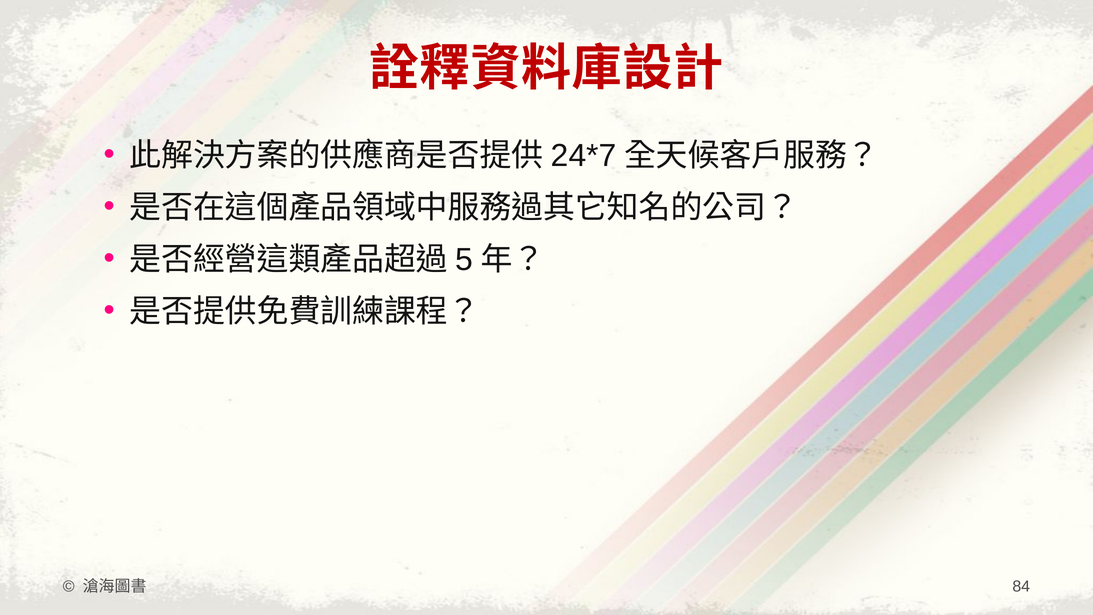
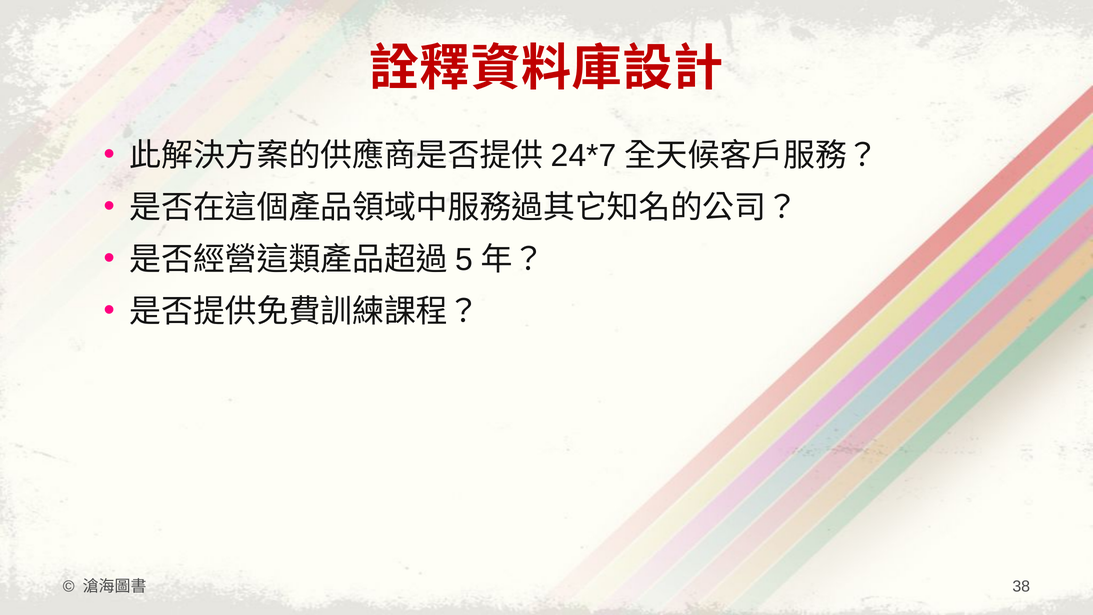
84: 84 -> 38 (1021, 586)
